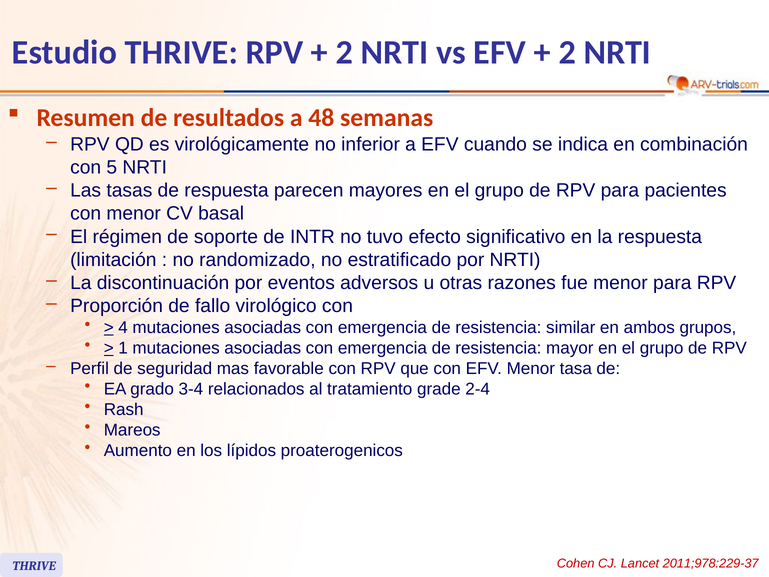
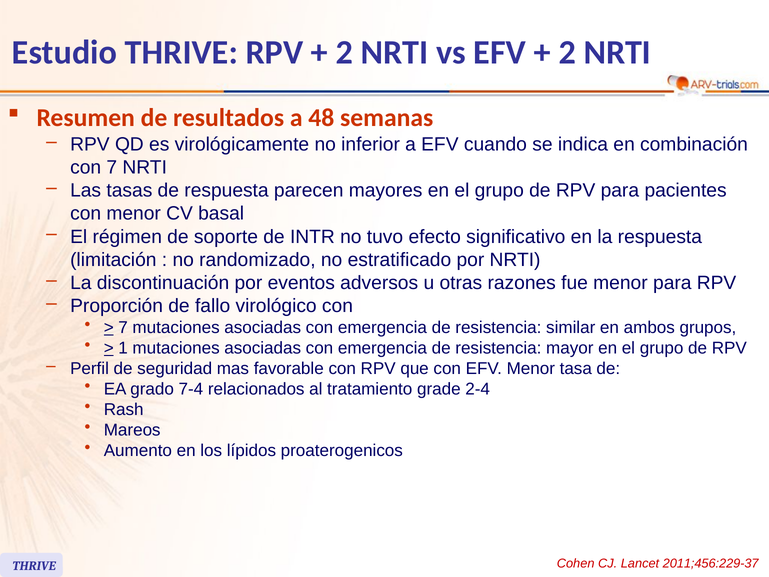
con 5: 5 -> 7 (112, 167)
4: 4 -> 7 (123, 327)
3-4: 3-4 -> 7-4 (191, 389)
2011;978:229-37: 2011;978:229-37 -> 2011;456:229-37 (711, 563)
